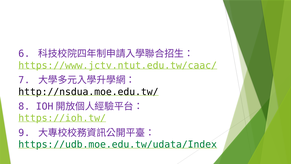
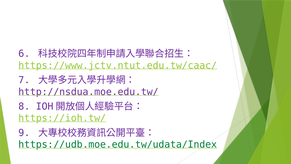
http://nsdua.moe.edu.tw/ colour: black -> purple (88, 92)
